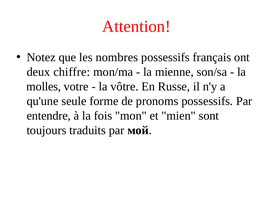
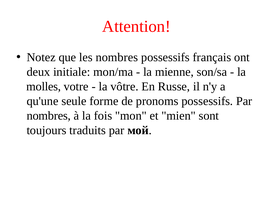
chiffre: chiffre -> initiale (72, 72)
entendre: entendre -> nombres (49, 116)
